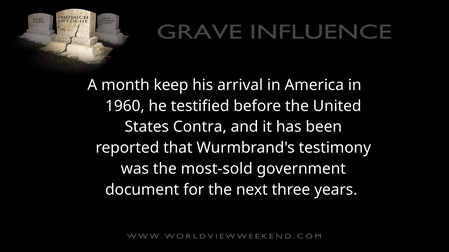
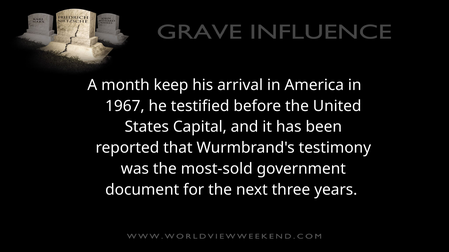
1960: 1960 -> 1967 (125, 106)
Contra: Contra -> Capital (200, 127)
